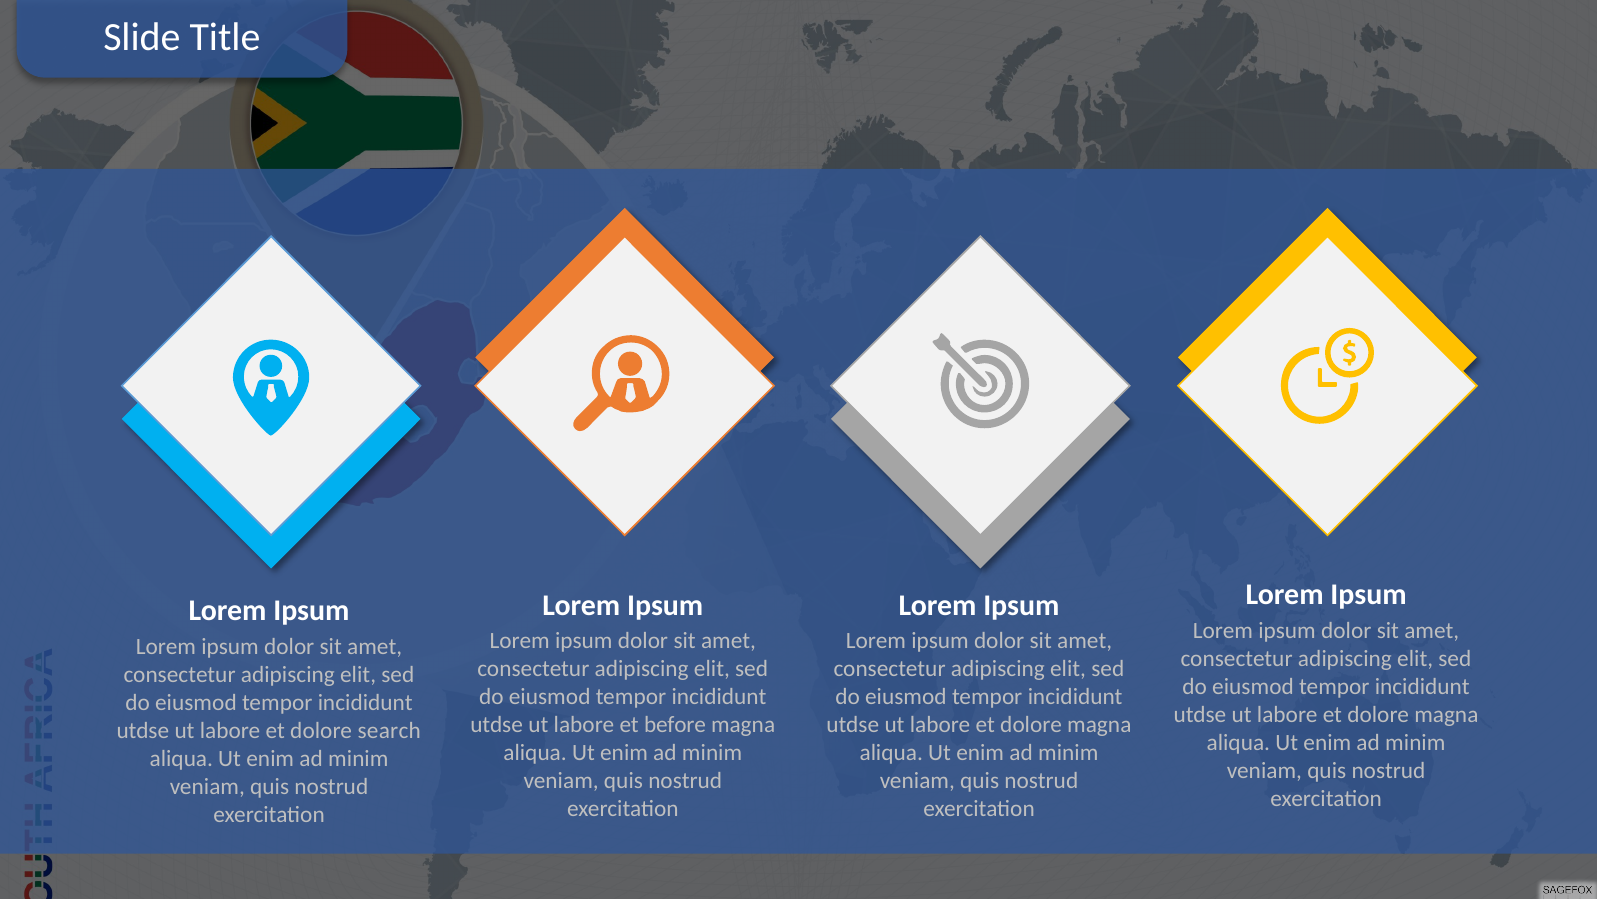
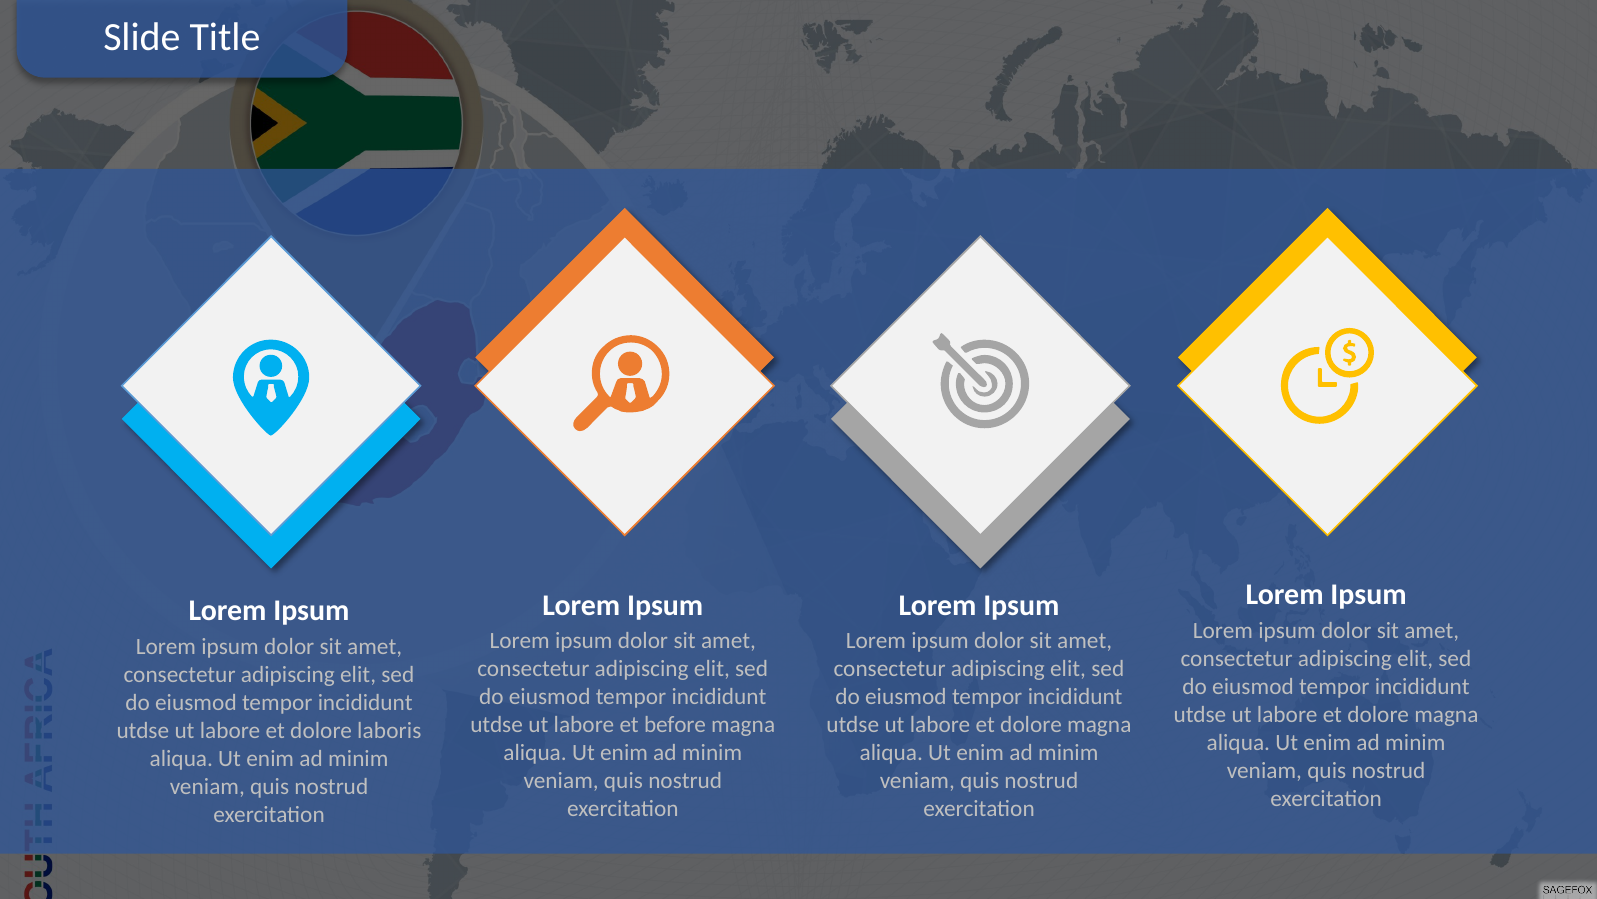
search: search -> laboris (389, 731)
